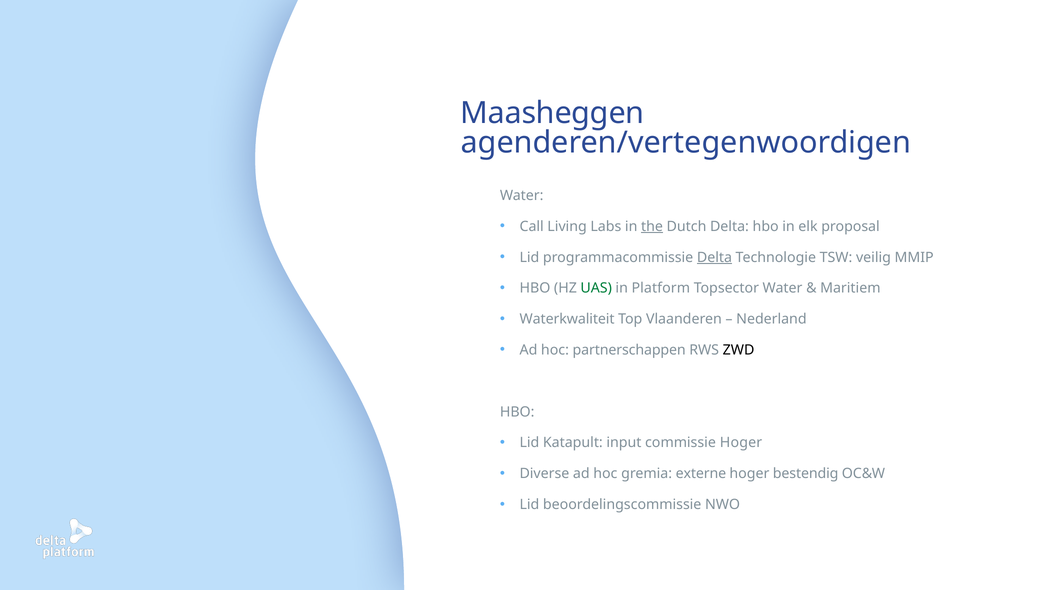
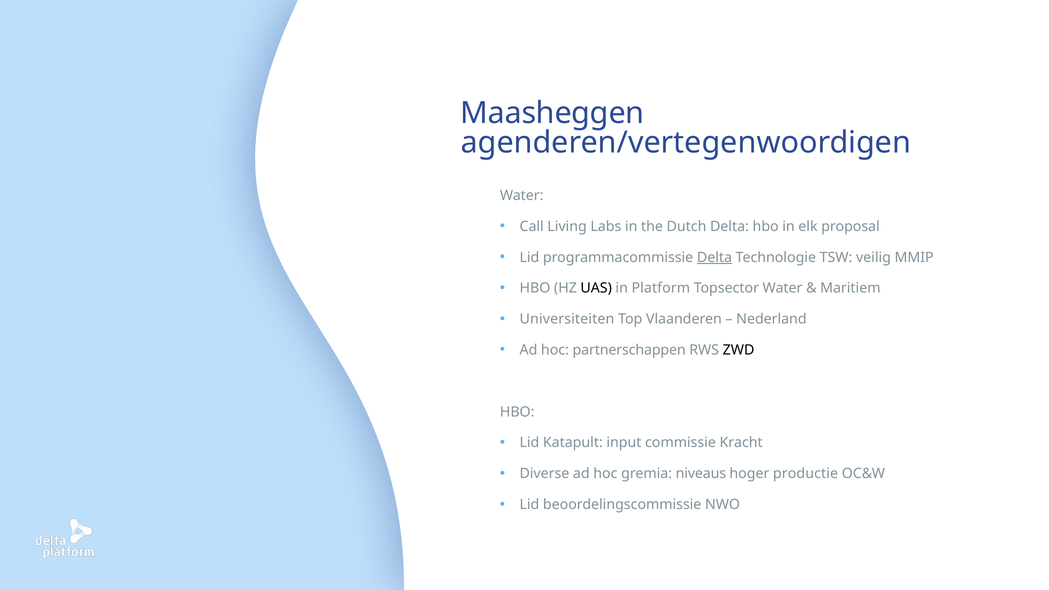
the underline: present -> none (652, 226)
UAS colour: green -> black (596, 288)
Waterkwaliteit: Waterkwaliteit -> Universiteiten (567, 319)
commissie Hoger: Hoger -> Kracht (741, 443)
externe: externe -> niveaus (701, 474)
bestendig: bestendig -> productie (806, 474)
